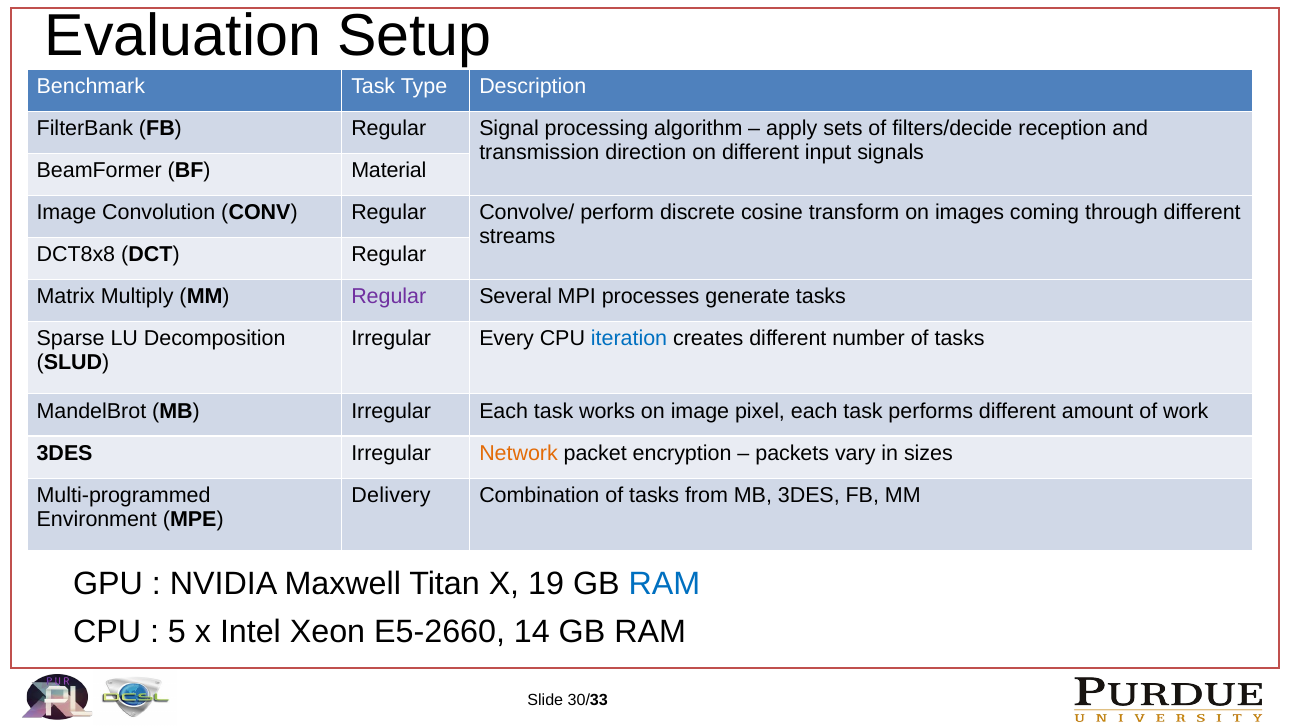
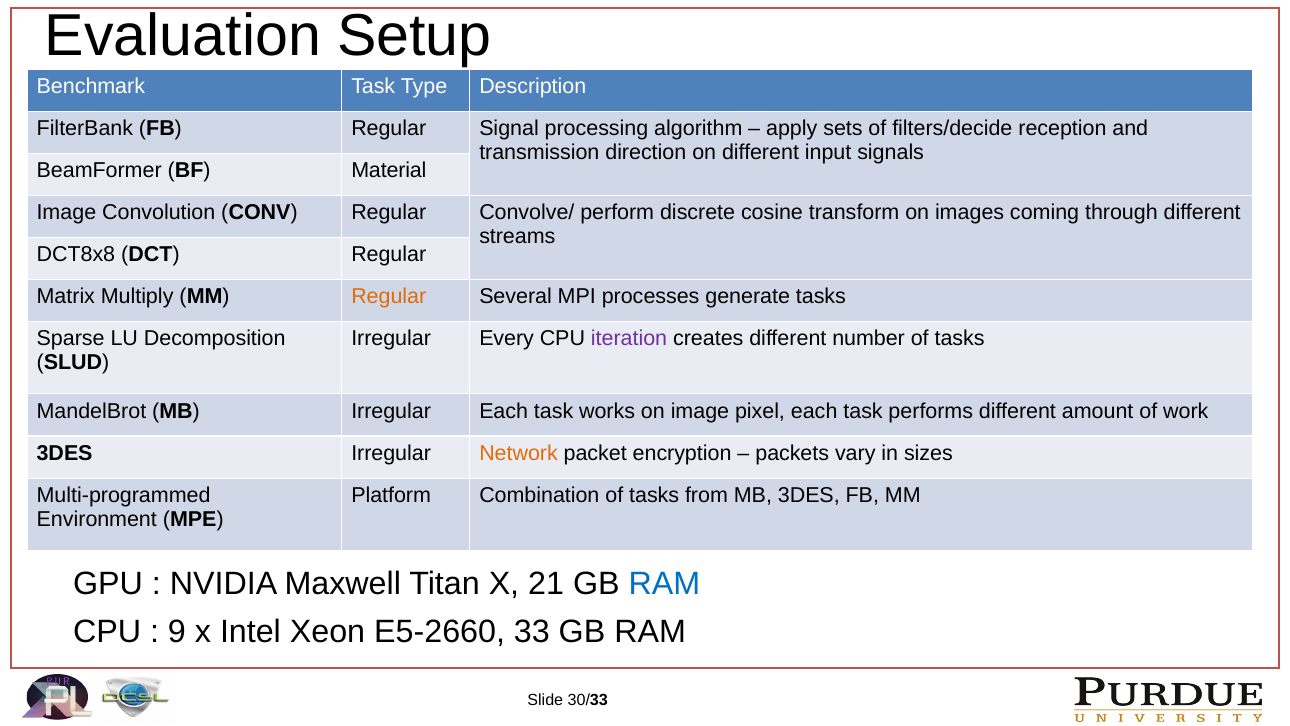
Regular colour: purple -> orange (389, 296)
iteration colour: blue -> purple (629, 338)
Delivery: Delivery -> Platform (391, 495)
19: 19 -> 21 (546, 583)
5: 5 -> 9 (177, 631)
14: 14 -> 33 (532, 631)
